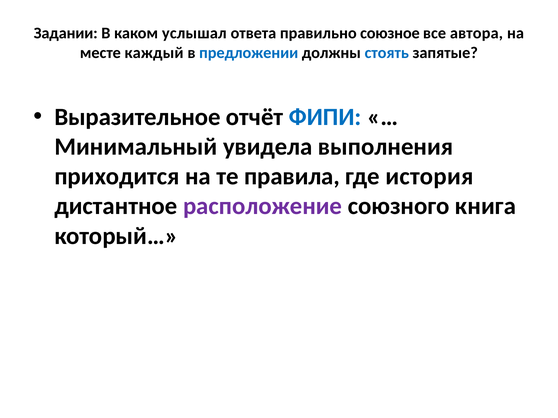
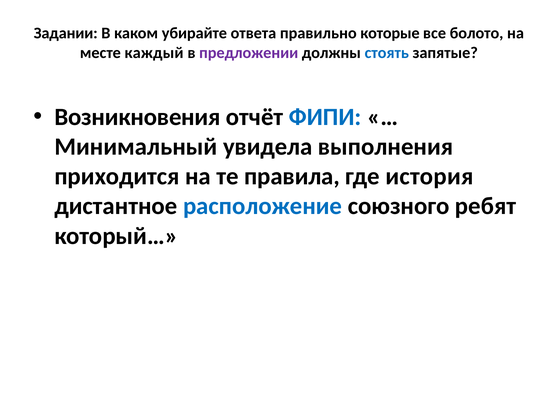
услышал: услышал -> убирайте (194, 33)
союзное: союзное -> которые (390, 33)
автора: автора -> болото (477, 33)
предложении colour: blue -> purple (249, 53)
Выразительное: Выразительное -> Возникновения (137, 117)
расположение colour: purple -> blue (263, 206)
книга: книга -> ребят (486, 206)
